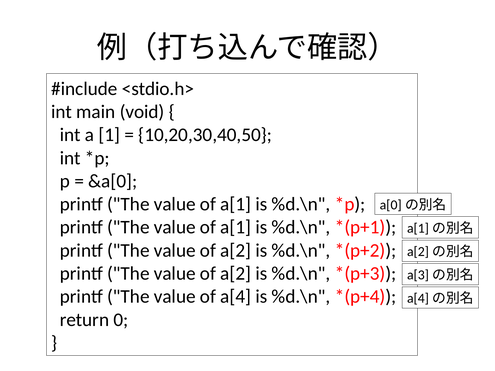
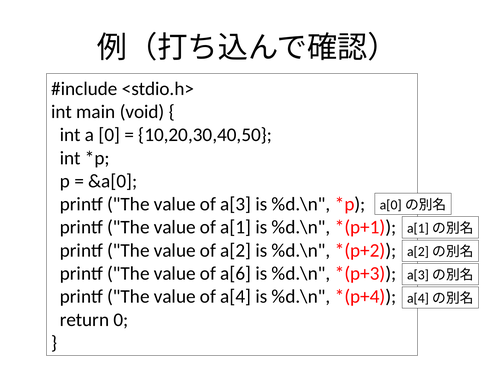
a 1: 1 -> 0 (109, 135)
a[1: a[1 -> a[3 (236, 204)
a[2: a[2 -> a[6 (236, 274)
